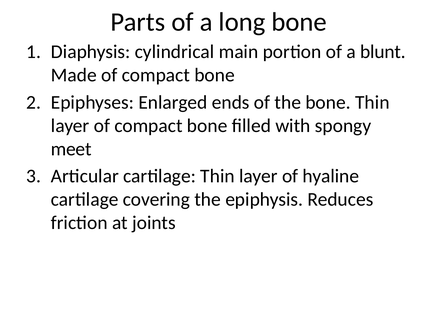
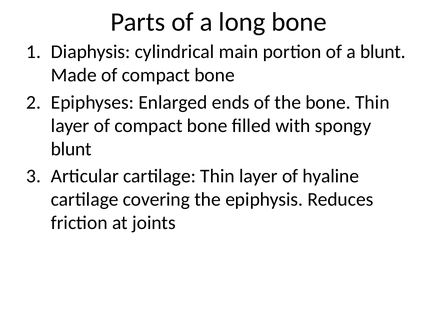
meet: meet -> blunt (71, 149)
